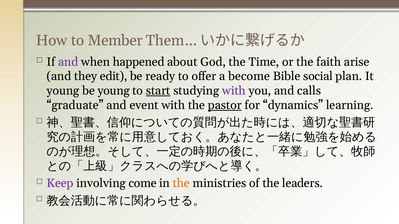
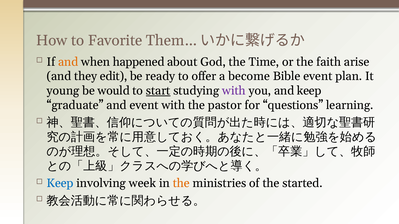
Member: Member -> Favorite (115, 40)
and colour: purple -> orange (68, 62)
Bible social: social -> event (318, 76)
be young: young -> would (114, 91)
and calls: calls -> keep (309, 91)
pastor underline: present -> none (225, 105)
dynamics: dynamics -> questions (293, 105)
Keep colour: purple -> blue (60, 184)
come: come -> week (142, 184)
leaders: leaders -> started (302, 184)
